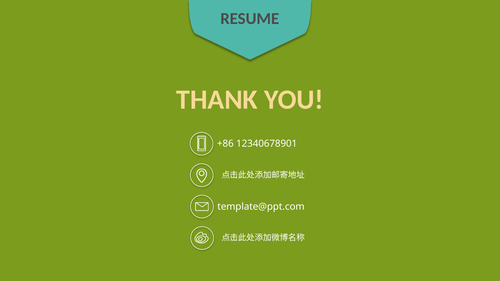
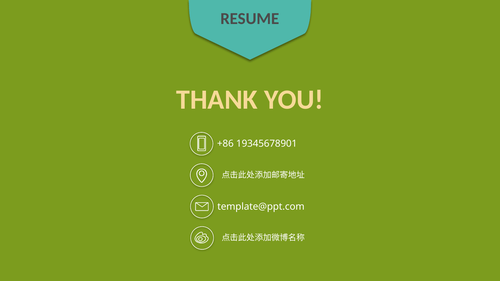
12340678901: 12340678901 -> 19345678901 (267, 144)
